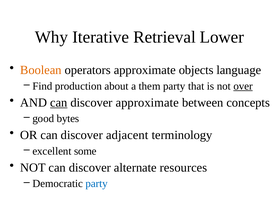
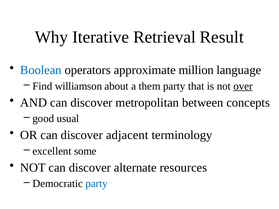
Lower: Lower -> Result (222, 37)
Boolean colour: orange -> blue (41, 70)
objects: objects -> million (196, 70)
production: production -> williamson (78, 86)
can underline: present -> none (59, 103)
discover approximate: approximate -> metropolitan (147, 103)
bytes: bytes -> usual (68, 119)
